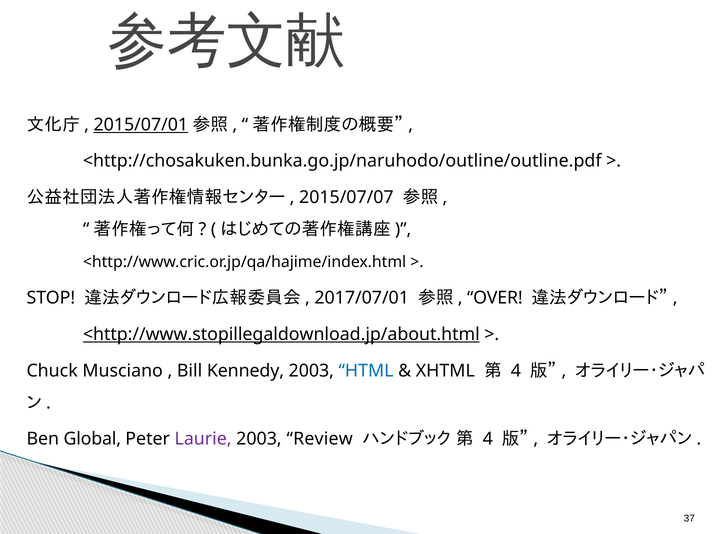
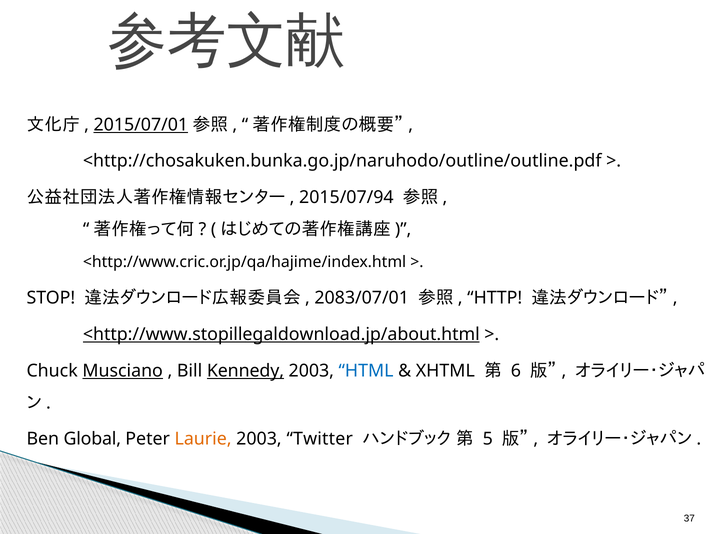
2015/07/07: 2015/07/07 -> 2015/07/94 (346, 197)
2017/07/01: 2017/07/01 -> 2083/07/01 (362, 298)
OVER: OVER -> HTTP (495, 298)
Musciano underline: none -> present (123, 371)
Kennedy underline: none -> present (245, 371)
4: 4 -> 6 (516, 371)
Laurie colour: purple -> orange (203, 439)
Review: Review -> Twitter (320, 439)
4: 4 -> 5 (488, 439)
